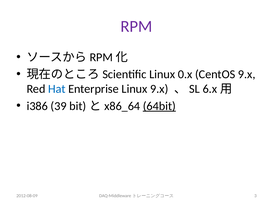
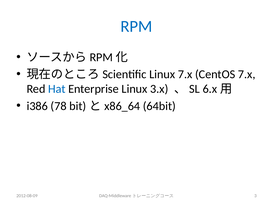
RPM colour: purple -> blue (136, 26)
Linux 0.x: 0.x -> 7.x (185, 74)
CentOS 9.x: 9.x -> 7.x (247, 74)
Linux 9.x: 9.x -> 3.x (159, 89)
39: 39 -> 78 (59, 106)
64bit underline: present -> none (159, 106)
